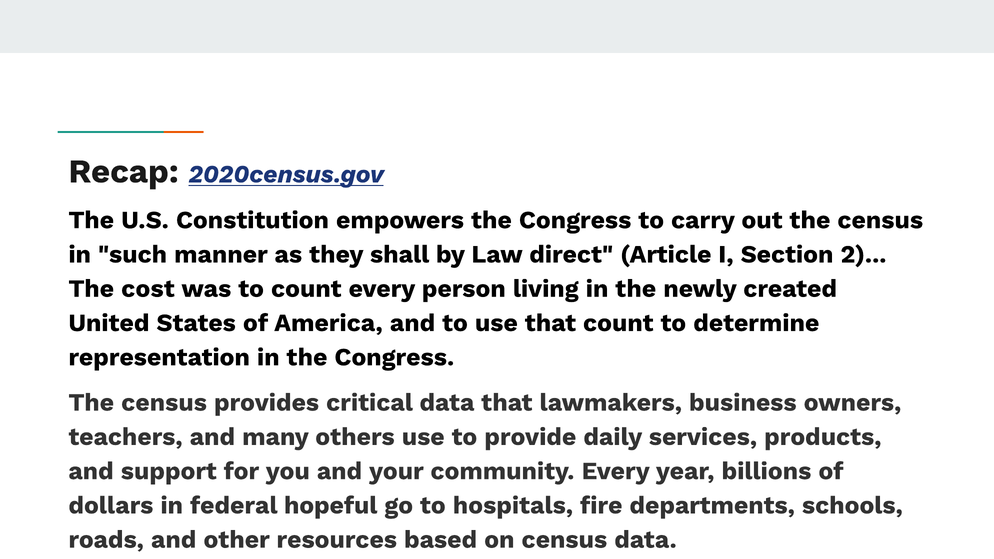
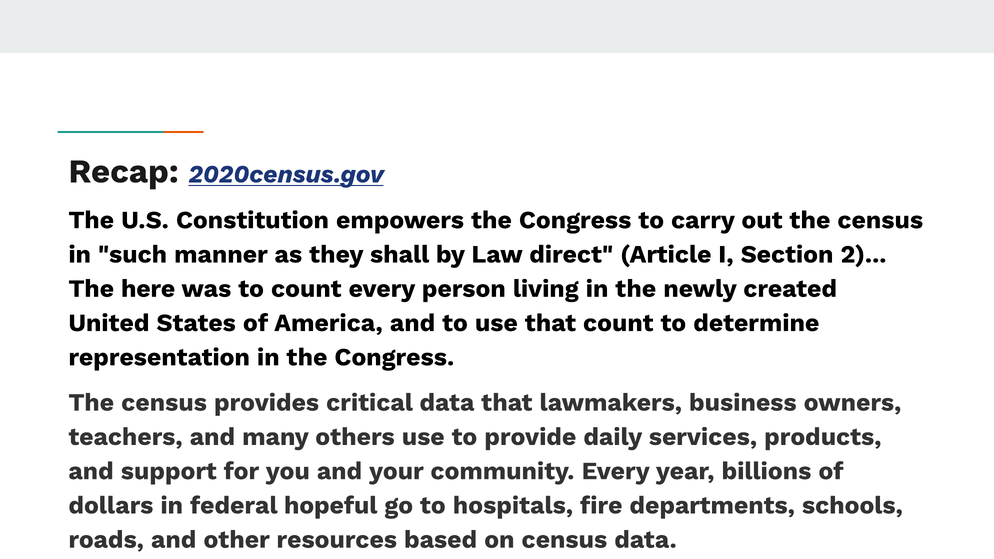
cost: cost -> here (148, 289)
